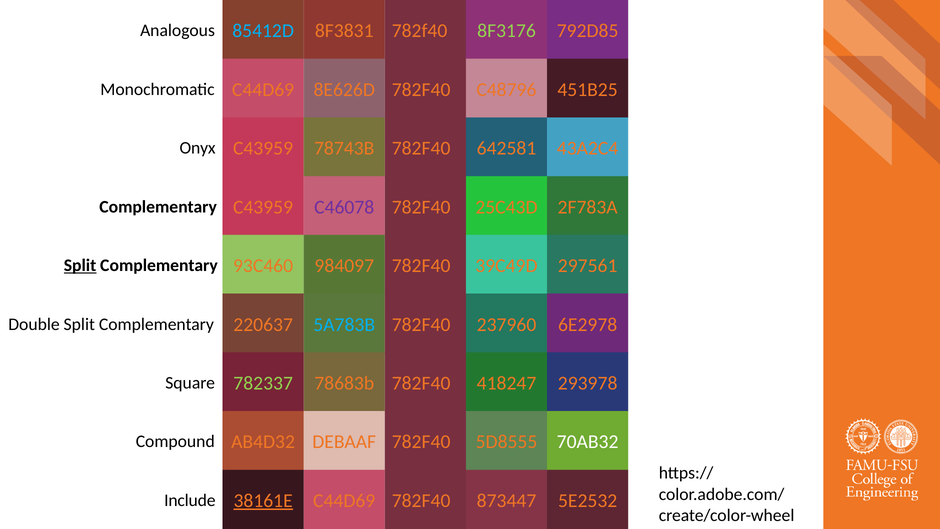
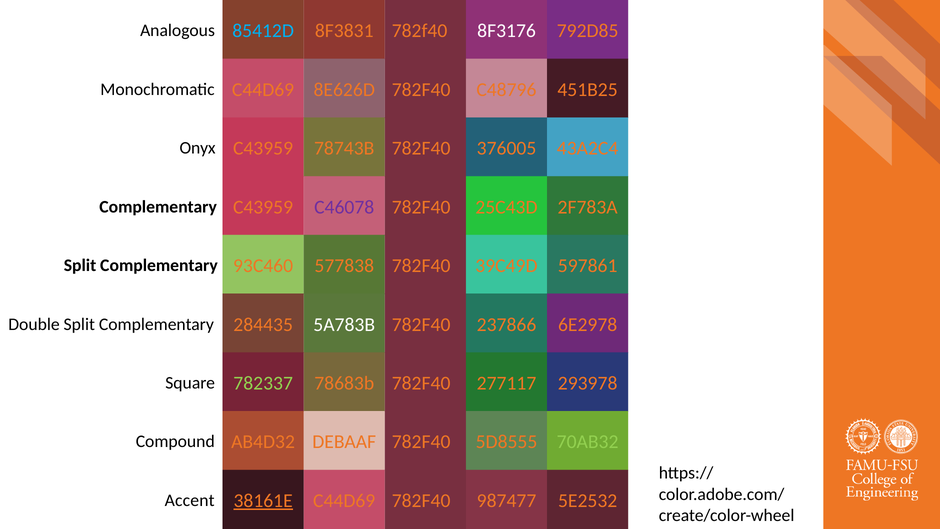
8F3176 colour: light green -> white (507, 31)
642581: 642581 -> 376005 (507, 148)
Split underline: present -> none (80, 265)
984097: 984097 -> 577838 (344, 266)
297561: 297561 -> 597861 (588, 266)
220637: 220637 -> 284435 (263, 324)
5A783B colour: light blue -> white (344, 324)
237960: 237960 -> 237866 (507, 324)
418247: 418247 -> 277117 (507, 383)
70AB32 colour: white -> light green (588, 442)
Include: Include -> Accent (190, 500)
873447: 873447 -> 987477 (507, 501)
